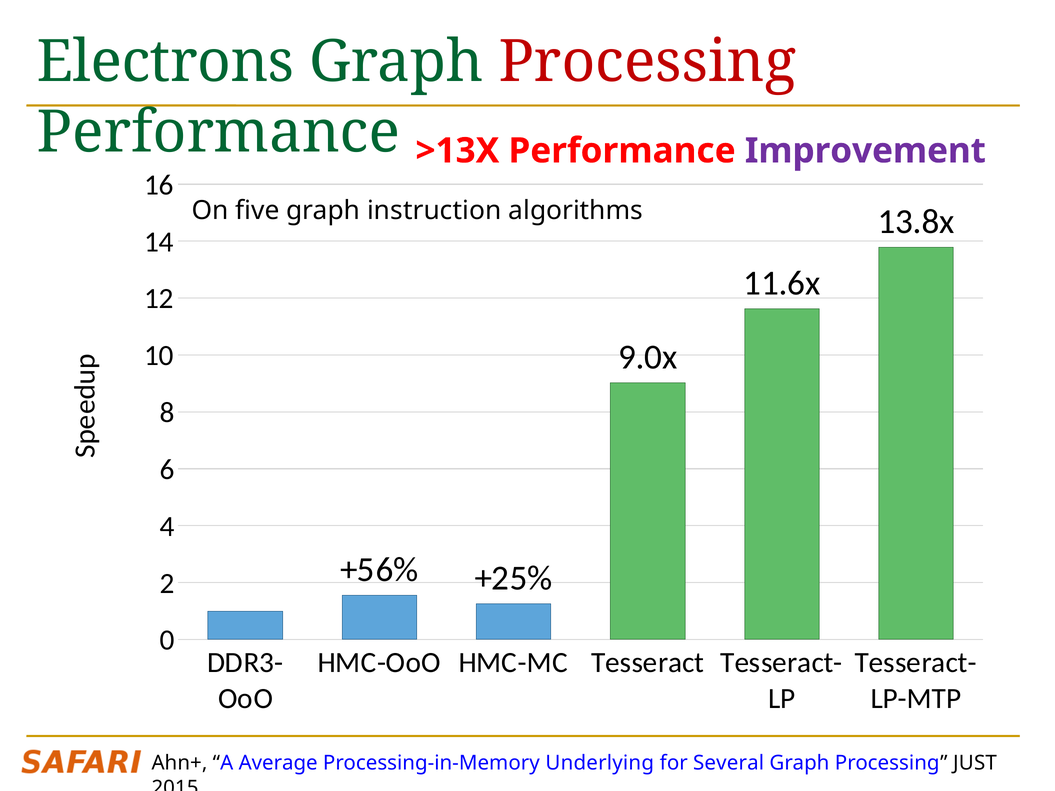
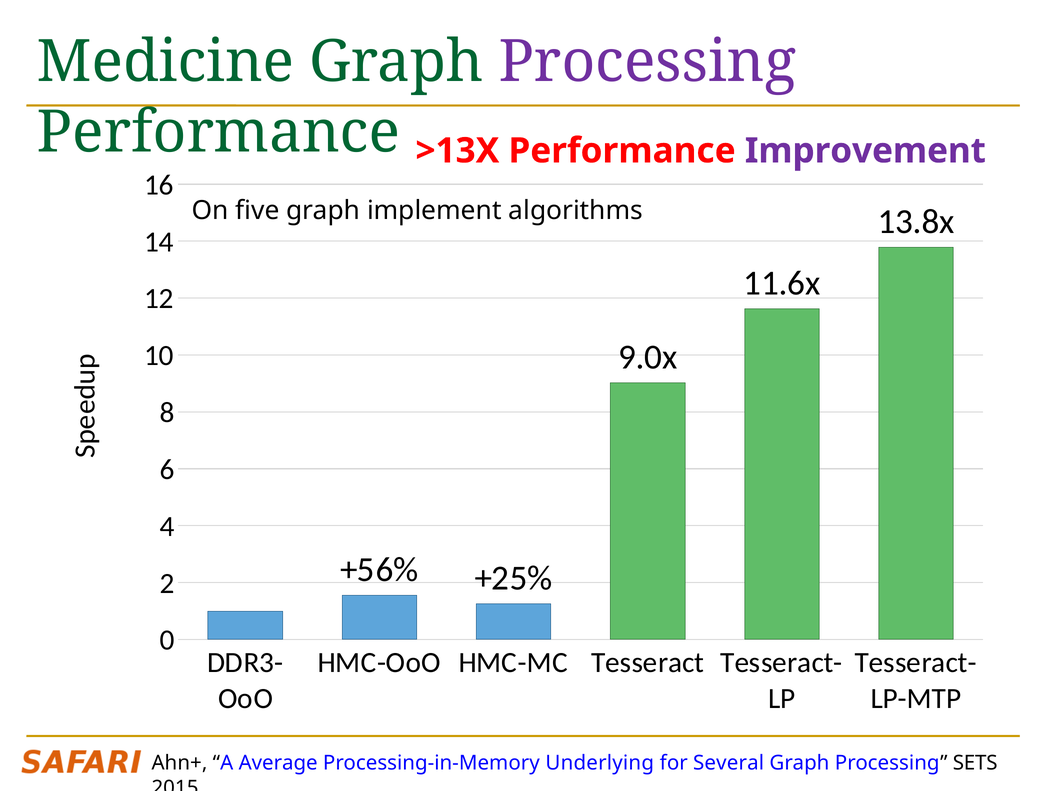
Electrons: Electrons -> Medicine (165, 62)
Processing colour: red -> purple (647, 62)
instruction: instruction -> implement (434, 211)
JUST: JUST -> SETS (975, 763)
